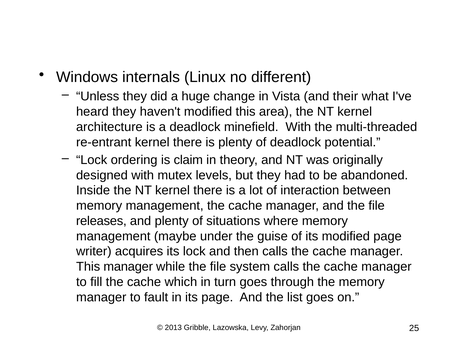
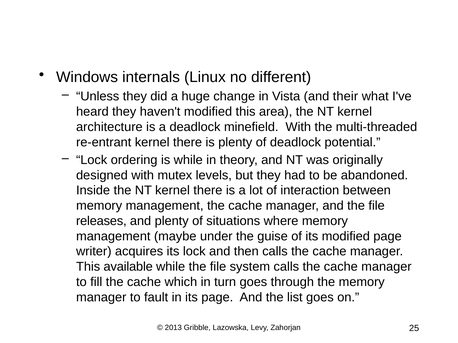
is claim: claim -> while (188, 160)
This manager: manager -> available (128, 267)
